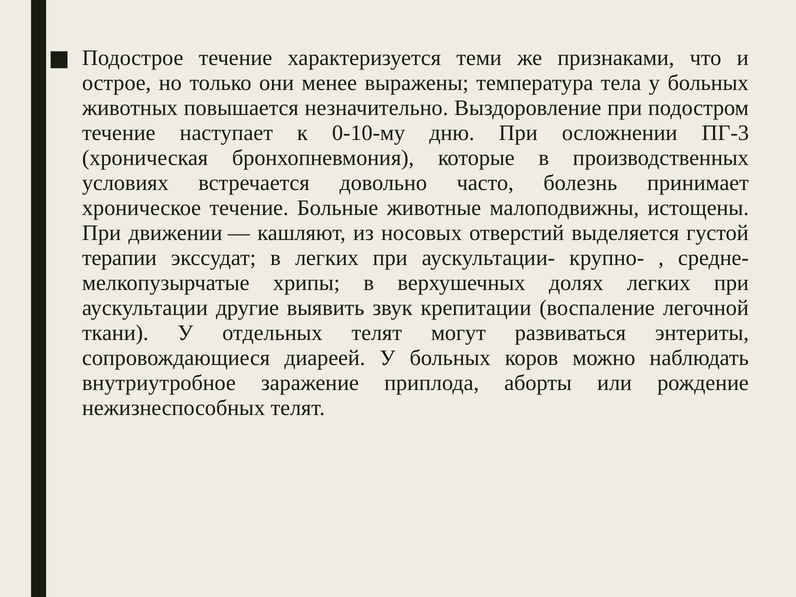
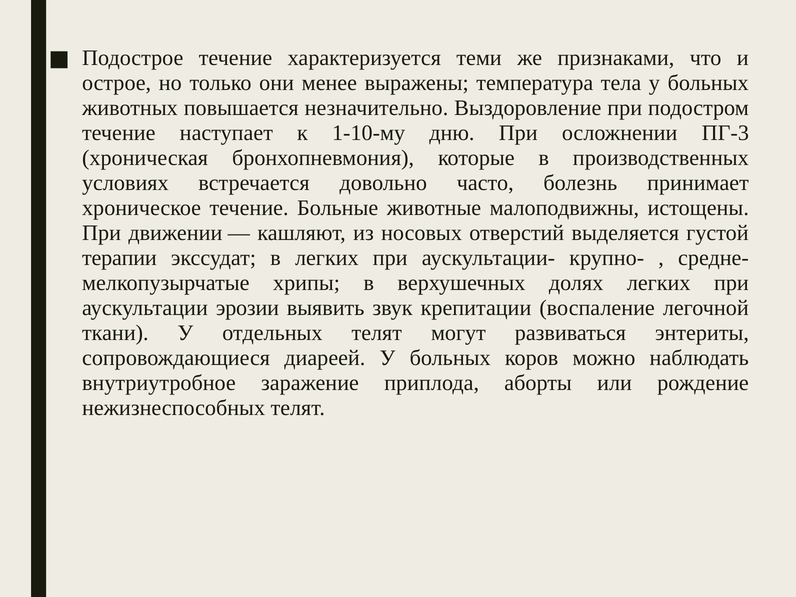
0-10-му: 0-10-му -> 1-10-му (369, 133)
другие: другие -> эрозии (247, 308)
